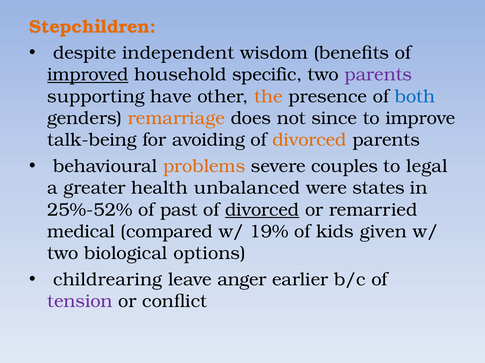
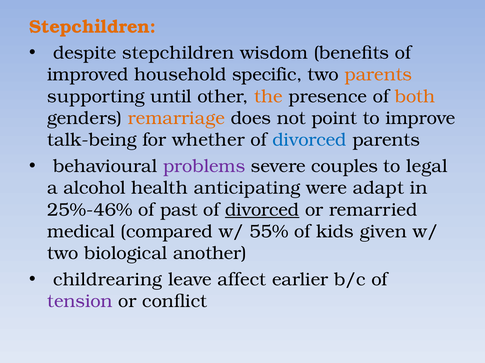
despite independent: independent -> stepchildren (178, 53)
improved underline: present -> none (88, 75)
parents colour: purple -> orange (378, 75)
have: have -> until (171, 97)
both colour: blue -> orange (415, 97)
since: since -> point (334, 118)
avoiding: avoiding -> whether (208, 140)
divorced colour: orange -> blue (309, 140)
problems colour: orange -> purple (204, 166)
greater: greater -> alcohol (95, 188)
unbalanced: unbalanced -> anticipating (247, 188)
states: states -> adapt (378, 188)
25%-52%: 25%-52% -> 25%-46% (90, 210)
19%: 19% -> 55% (269, 232)
options: options -> another (210, 254)
anger: anger -> affect (242, 280)
